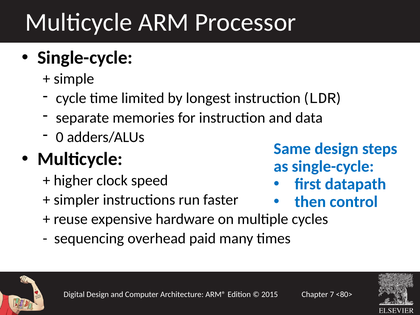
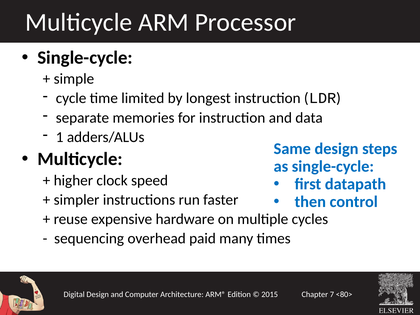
0: 0 -> 1 (60, 137)
